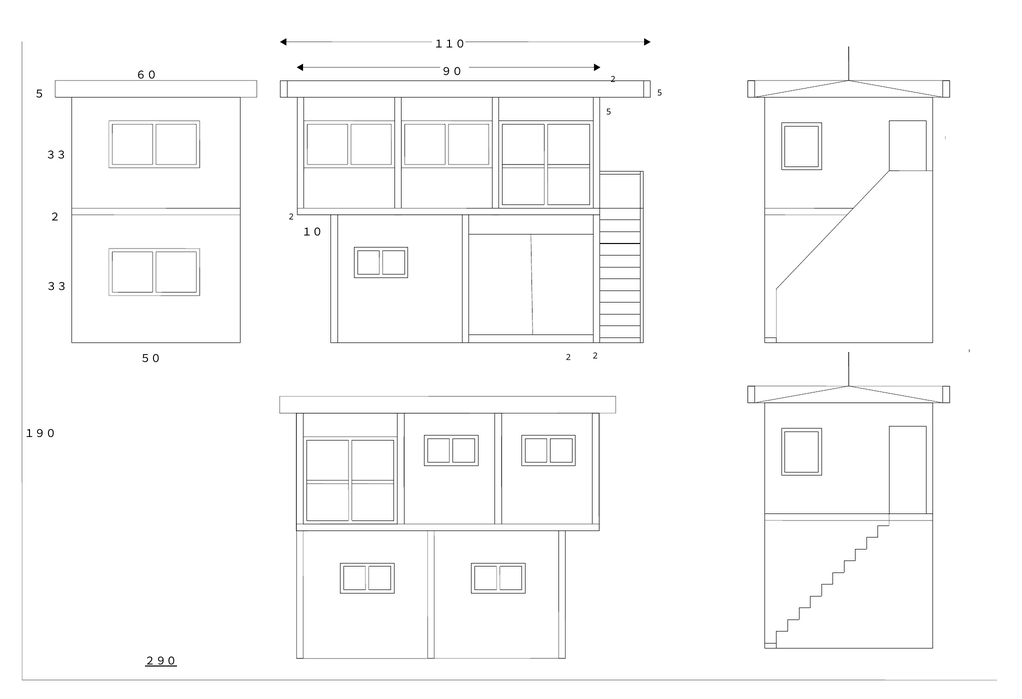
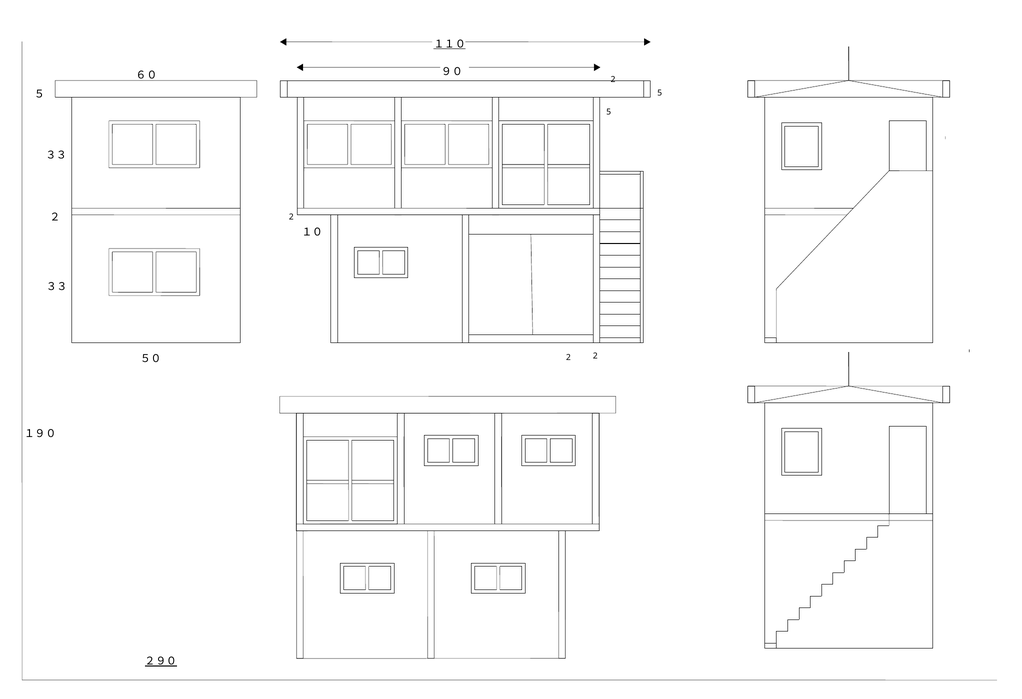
１１０ underline: none -> present (450, 44)
